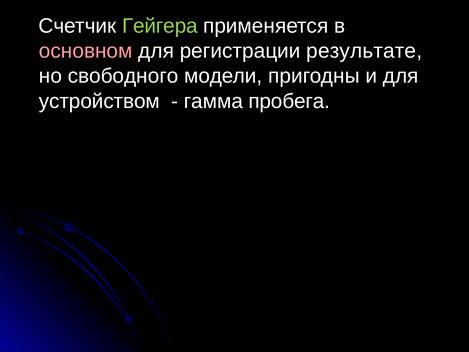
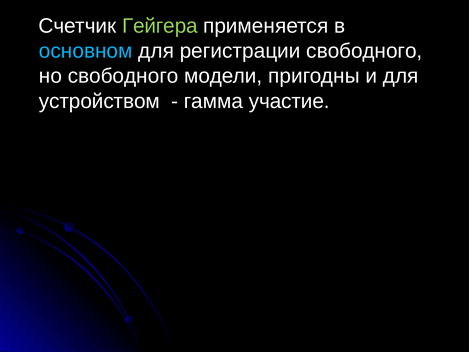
основном colour: pink -> light blue (86, 51)
регистрации результате: результате -> свободного (364, 51)
пробега: пробега -> участие (289, 101)
